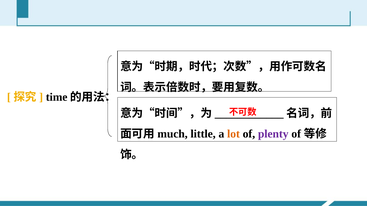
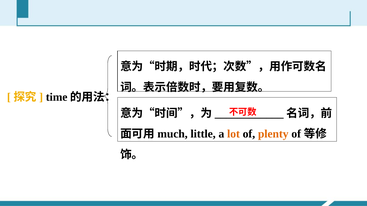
plenty colour: purple -> orange (273, 134)
